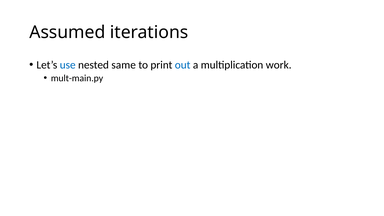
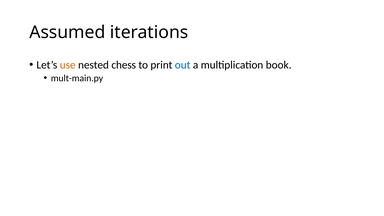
use colour: blue -> orange (68, 65)
same: same -> chess (124, 65)
work: work -> book (279, 65)
